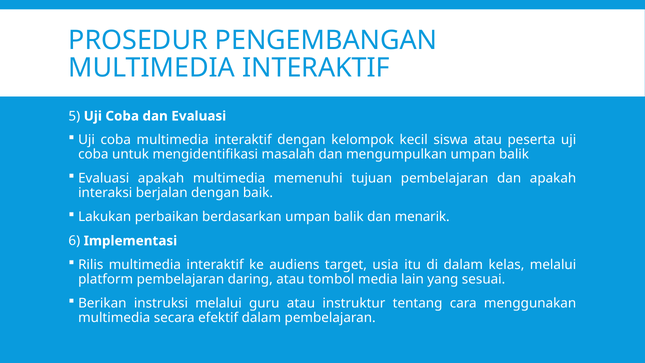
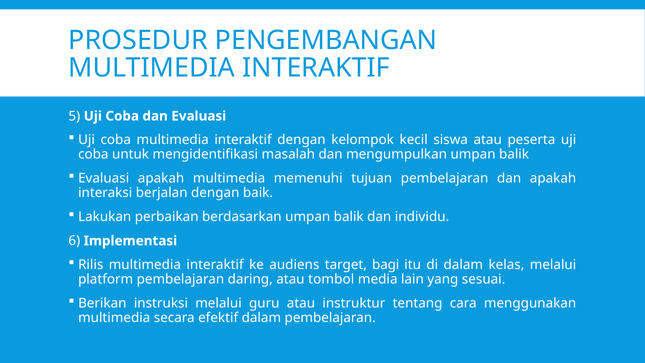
menarik: menarik -> individu (422, 217)
usia: usia -> bagi (386, 265)
